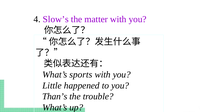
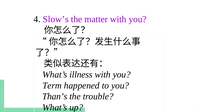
sports: sports -> illness (81, 75)
Little: Little -> Term (52, 86)
